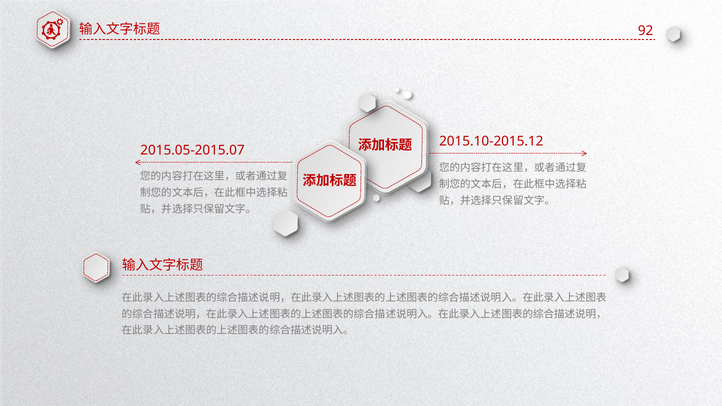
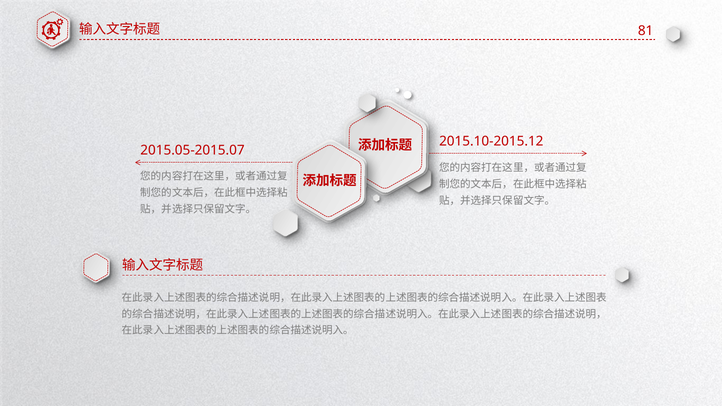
92: 92 -> 81 (646, 31)
